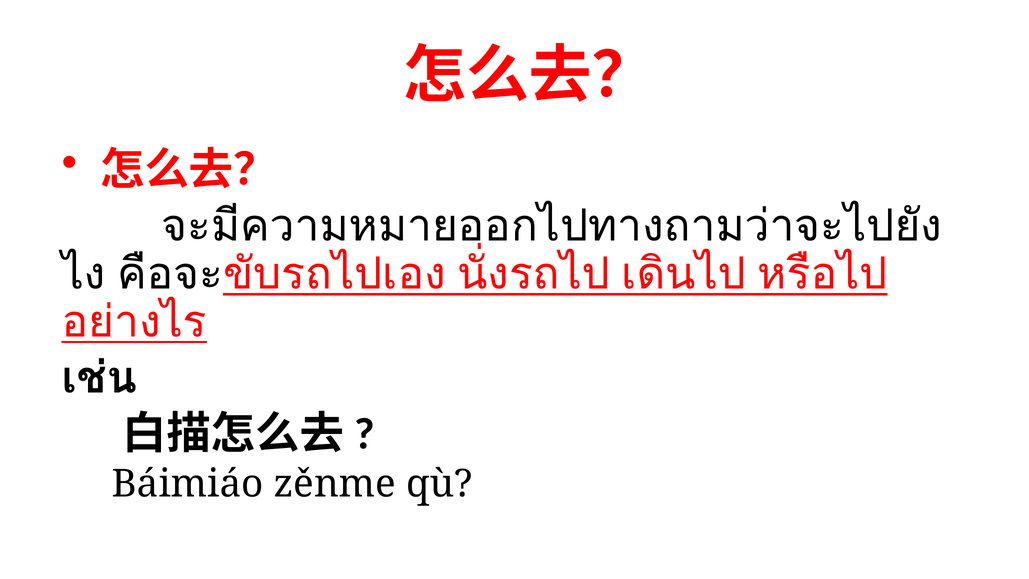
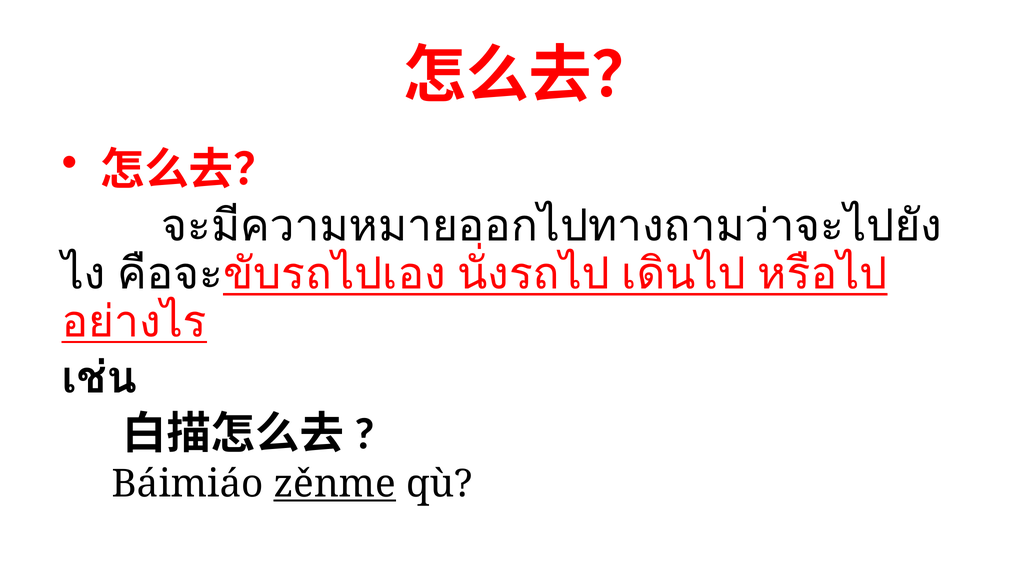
zěnme underline: none -> present (335, 484)
